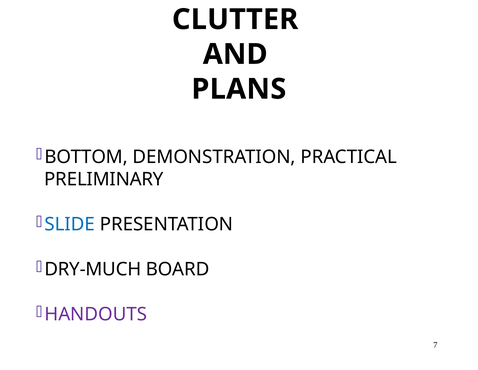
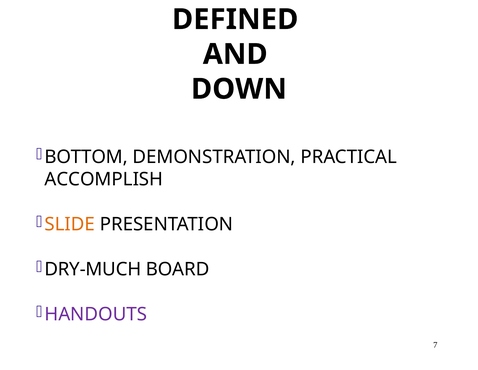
CLUTTER: CLUTTER -> DEFINED (235, 19)
PLANS: PLANS -> DOWN (239, 89)
PRELIMINARY: PRELIMINARY -> ACCOMPLISH (104, 179)
SLIDE colour: blue -> orange (70, 224)
